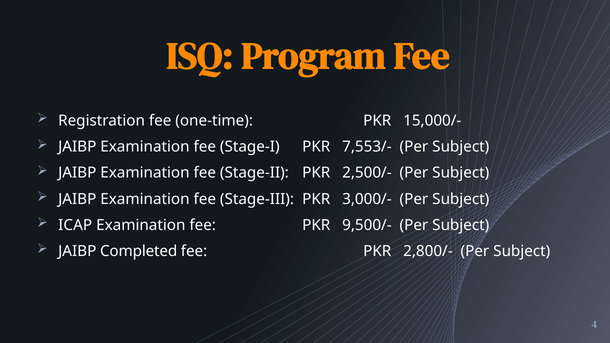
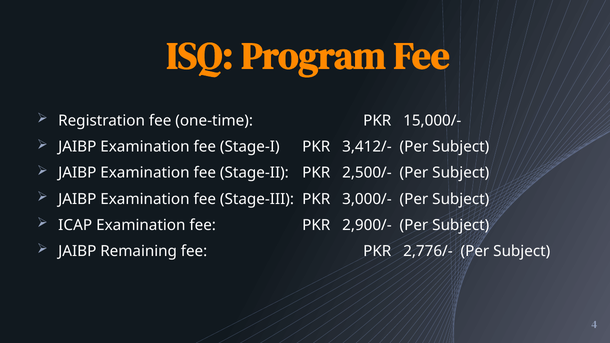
7,553/-: 7,553/- -> 3,412/- (367, 147)
9,500/-: 9,500/- -> 2,900/- (367, 225)
Completed: Completed -> Remaining (139, 251)
2,800/-: 2,800/- -> 2,776/- (428, 251)
